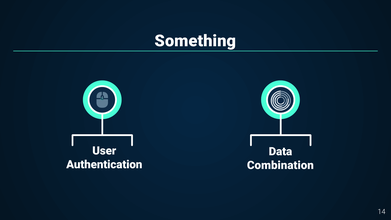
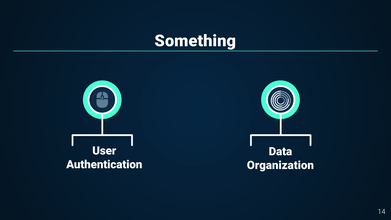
Combination: Combination -> Organization (280, 165)
